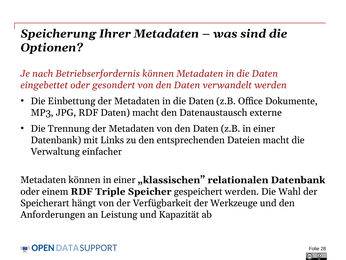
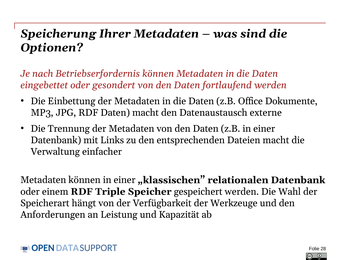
verwandelt: verwandelt -> fortlaufend (227, 85)
